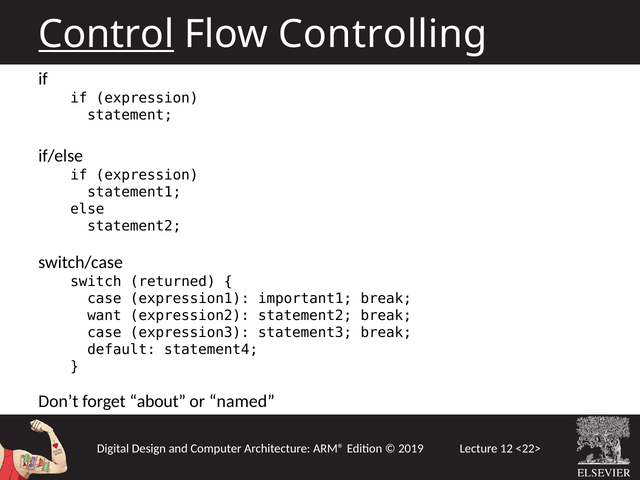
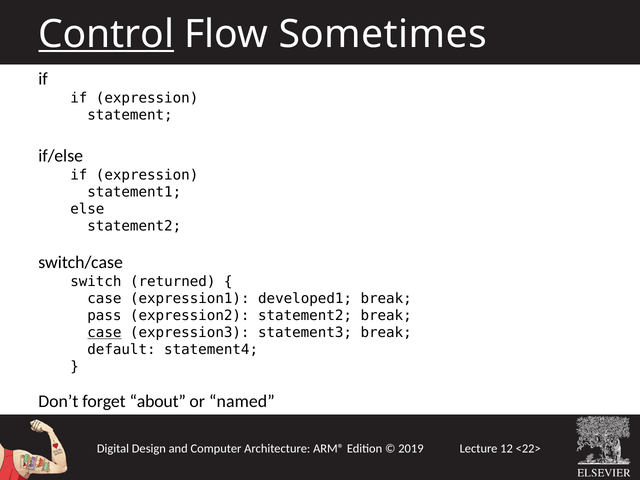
Controlling: Controlling -> Sometimes (383, 34)
important1: important1 -> developed1 (305, 299)
want: want -> pass (104, 316)
case underline: none -> present (104, 333)
